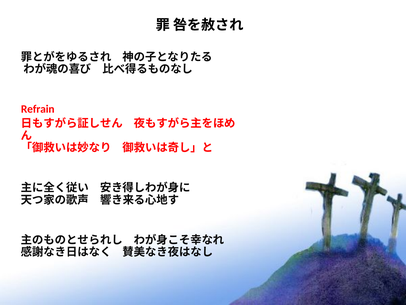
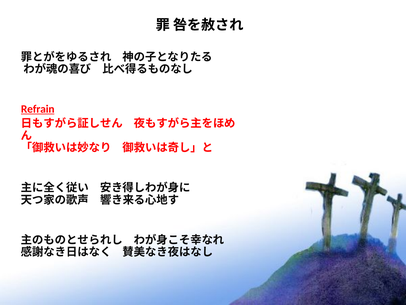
Refrain underline: none -> present (38, 109)
